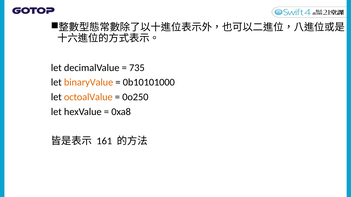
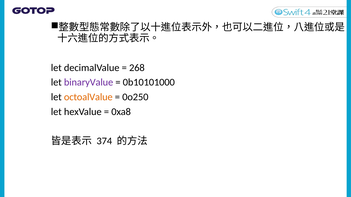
735: 735 -> 268 (137, 68)
binaryValue colour: orange -> purple (89, 83)
161: 161 -> 374 (104, 141)
